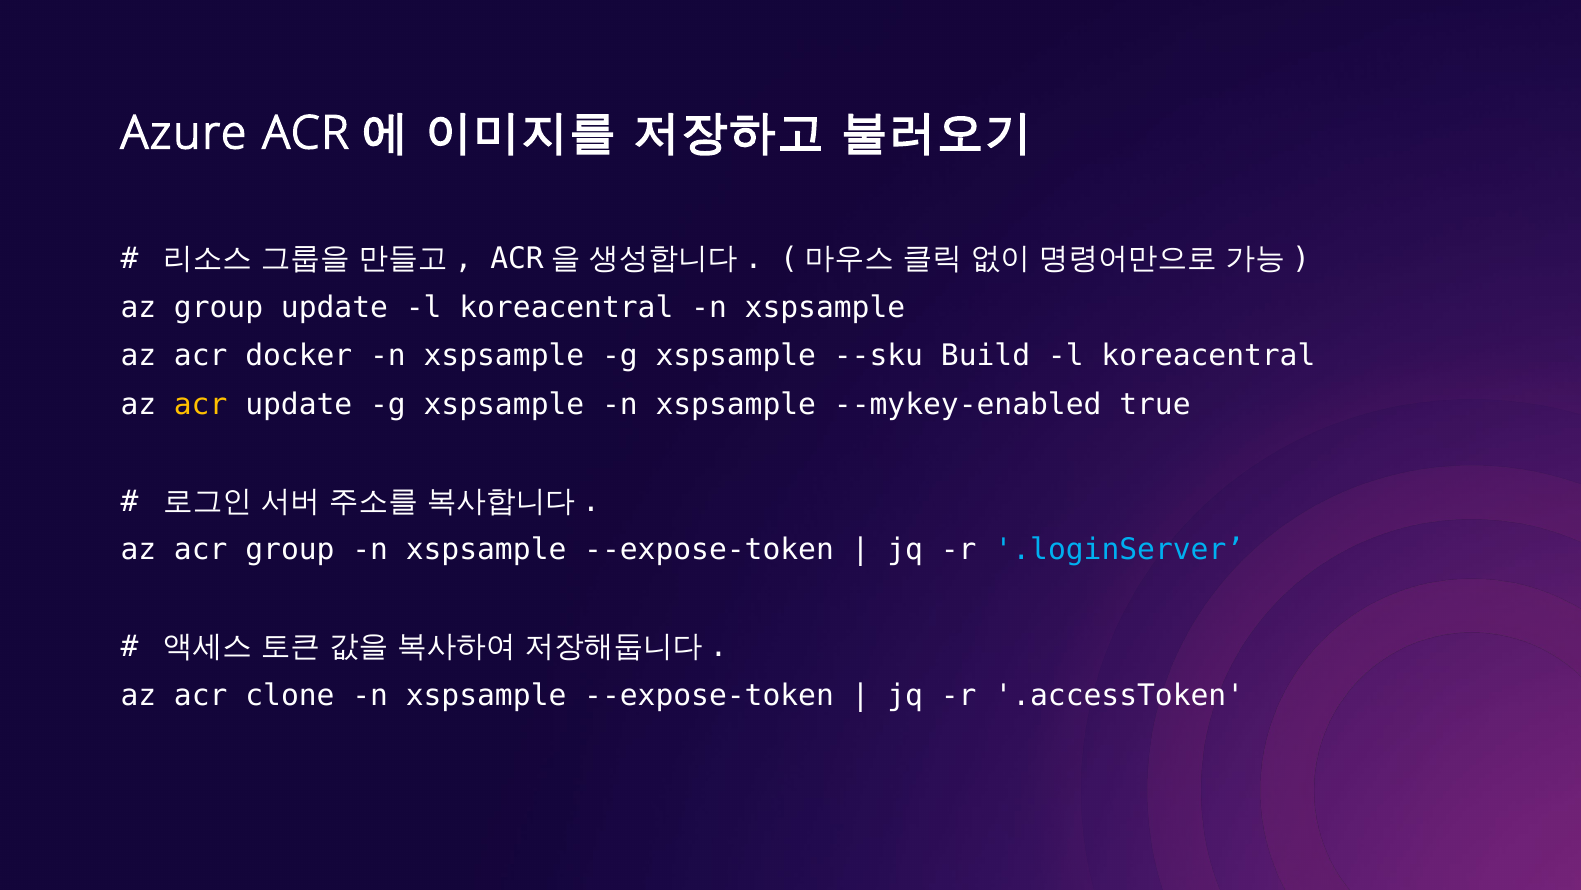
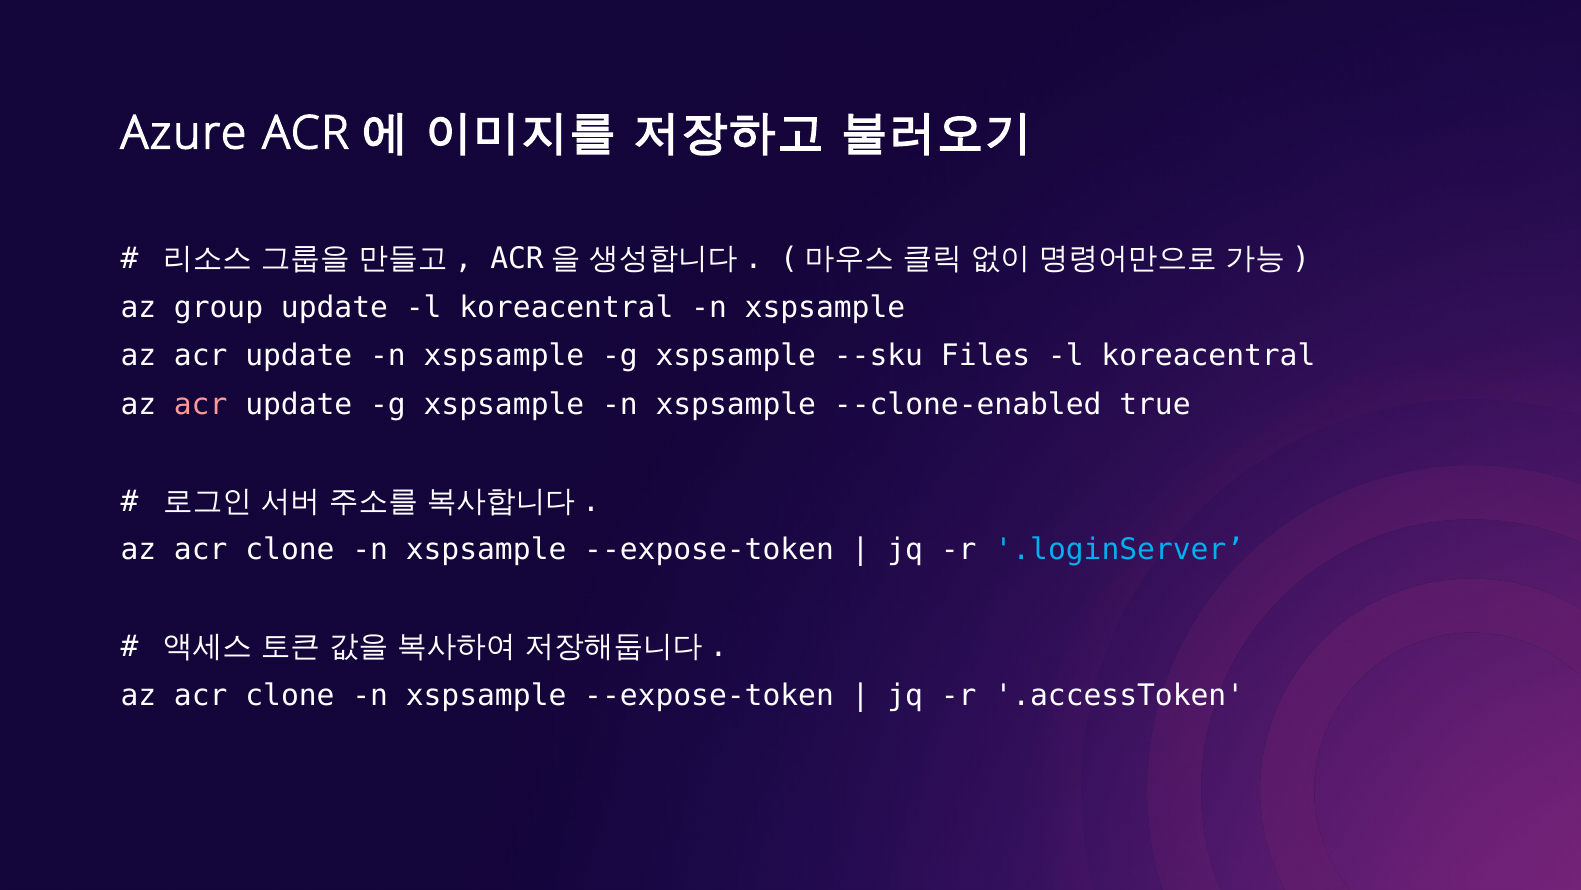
docker: docker -> update (299, 356)
Build: Build -> Files (986, 356)
acr colour: yellow -> pink (201, 404)
--mykey-enabled: --mykey-enabled -> --clone-enabled (968, 404)
group: group -> clone (290, 549)
